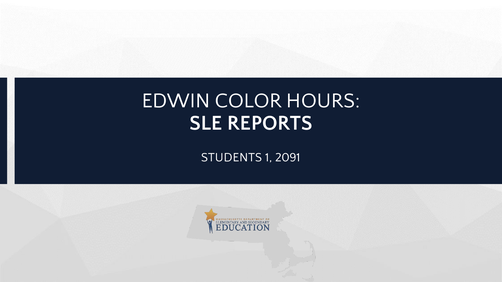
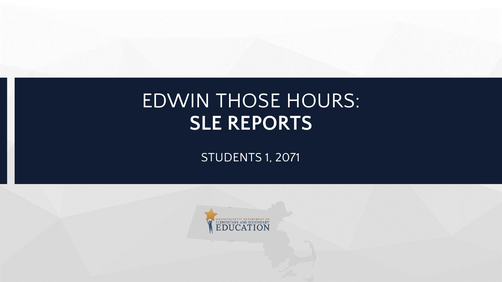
COLOR: COLOR -> THOSE (248, 101)
2091: 2091 -> 2071 (288, 158)
